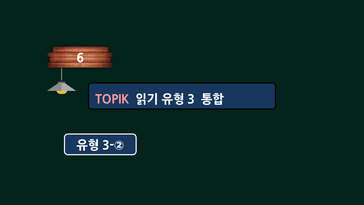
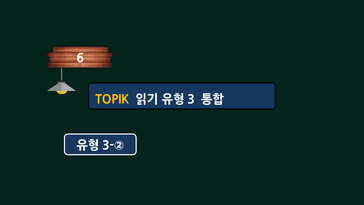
TOPIK colour: pink -> yellow (112, 99)
